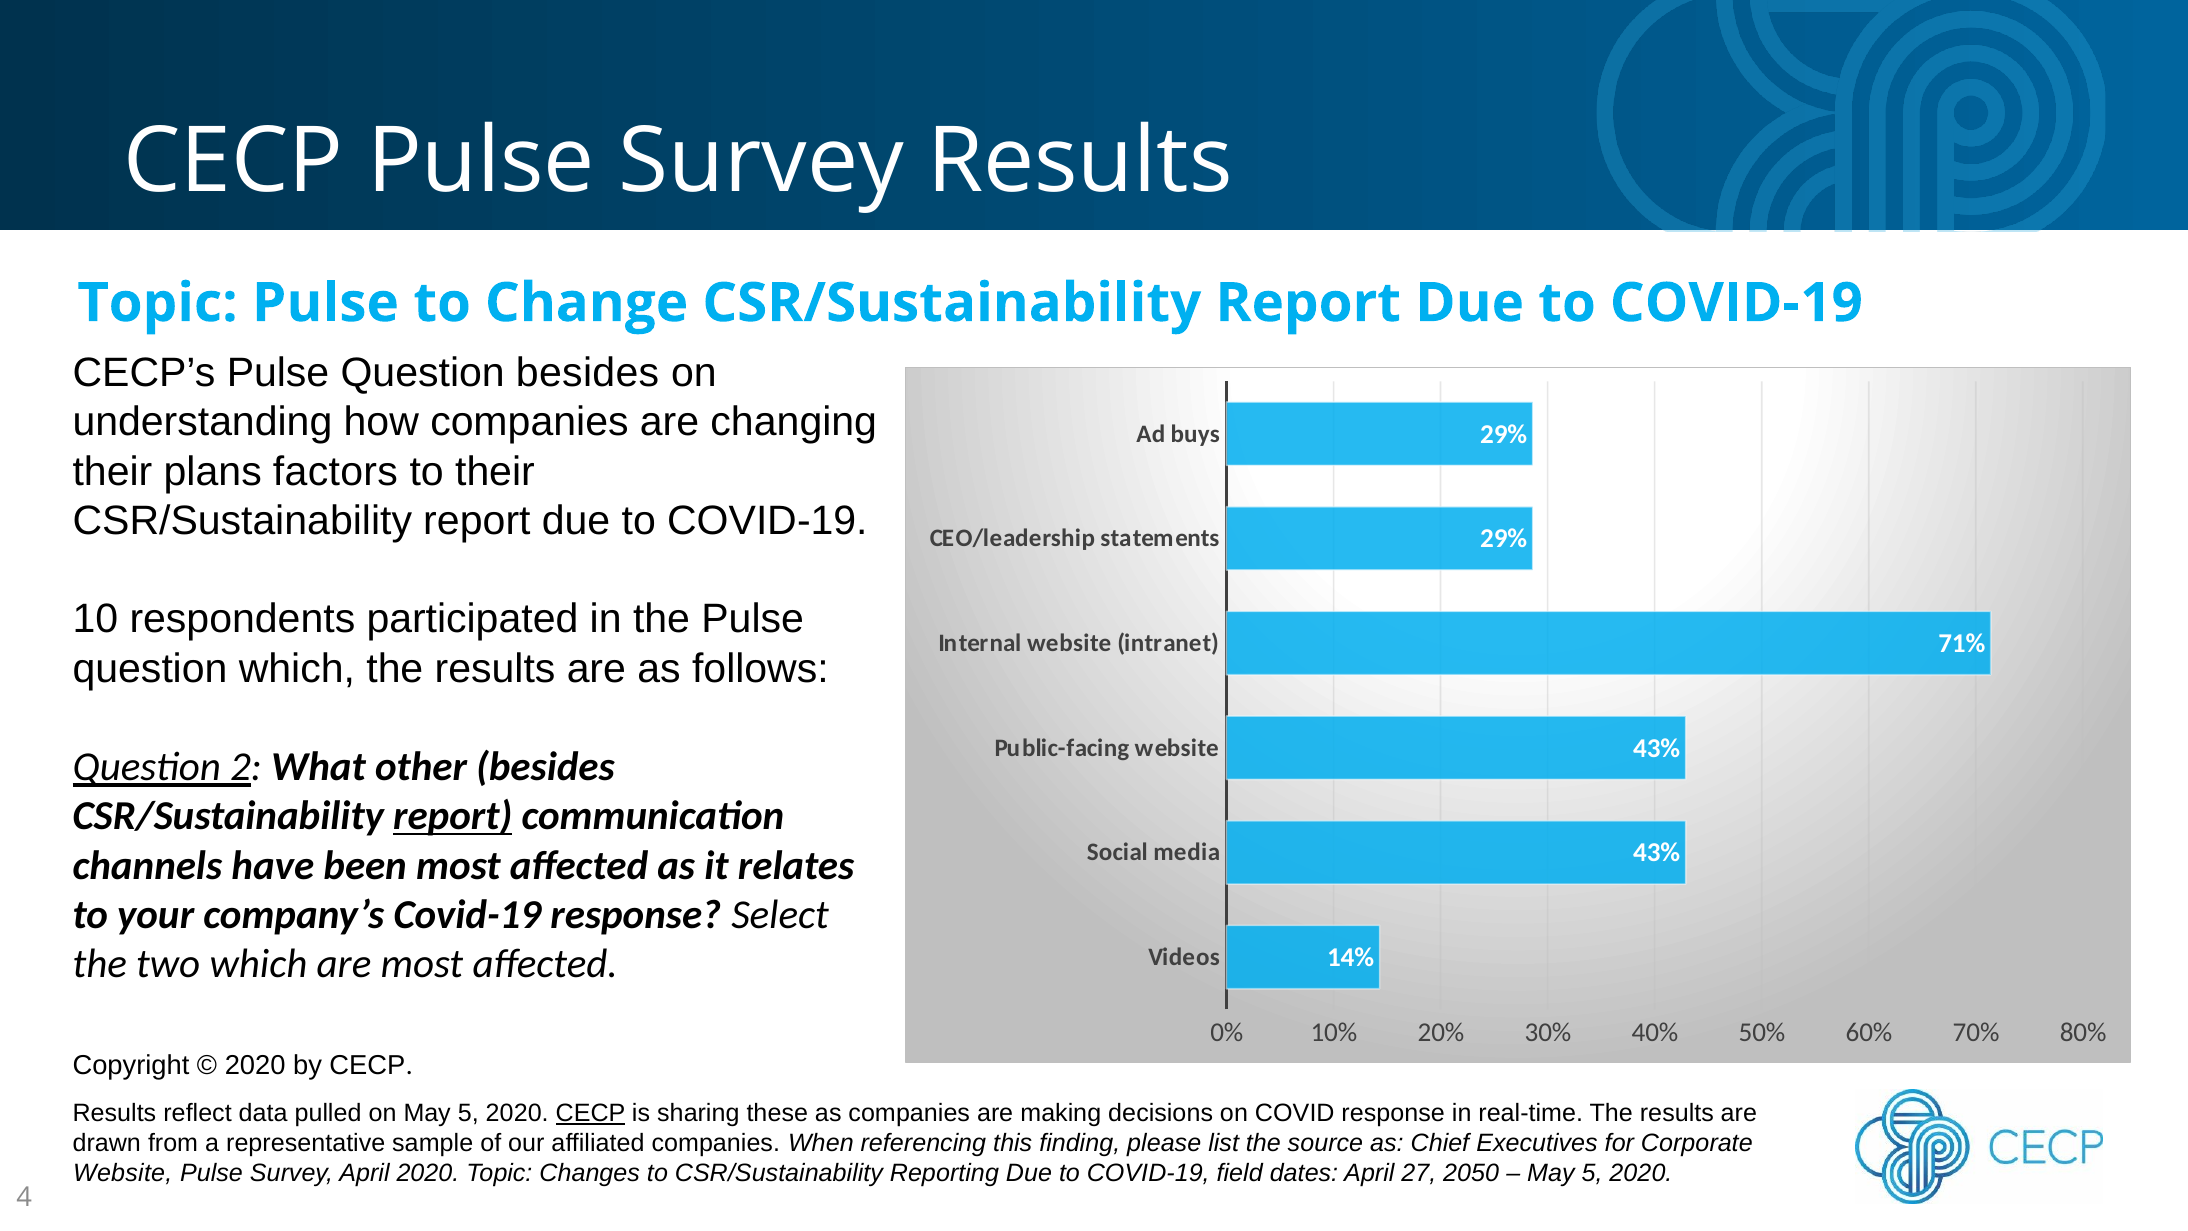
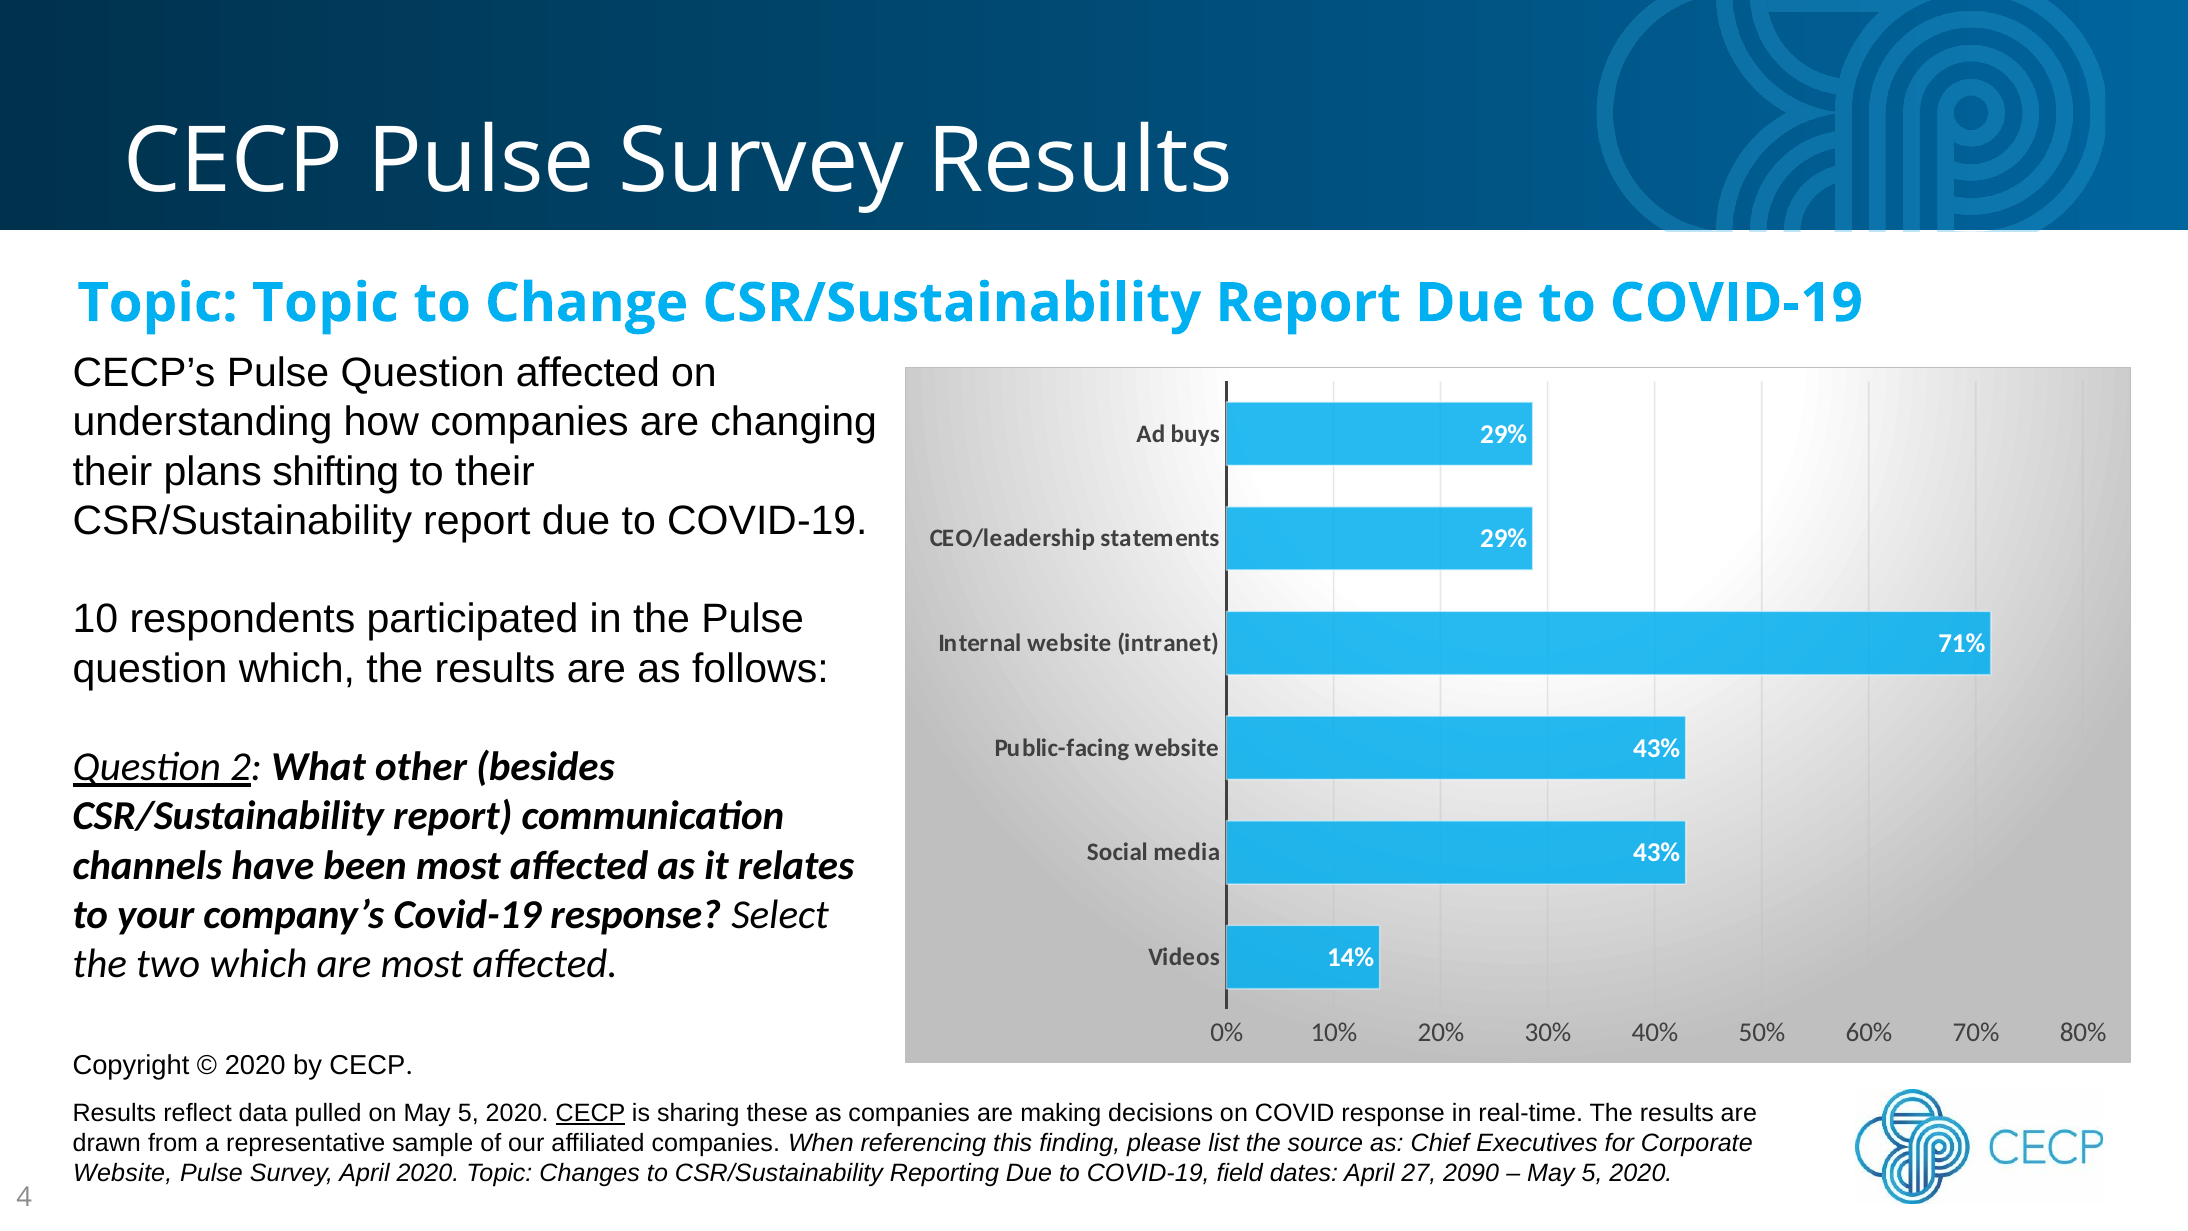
Topic Pulse: Pulse -> Topic (325, 303)
Question besides: besides -> affected (588, 373)
factors: factors -> shifting (336, 472)
report underline: present -> none (453, 816)
2050: 2050 -> 2090 (1471, 1173)
